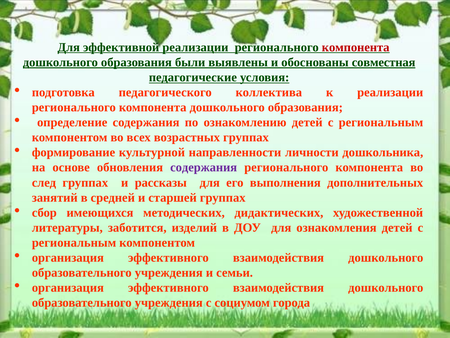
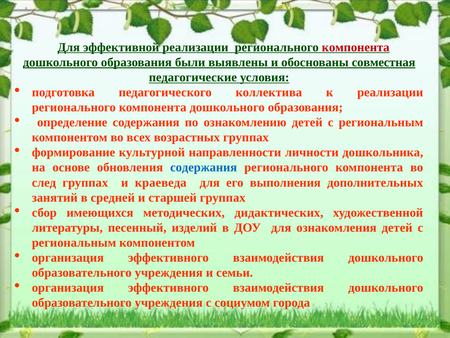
содержания colour: purple -> blue (204, 167)
рассказы: рассказы -> краеведа (161, 182)
заботится: заботится -> песенный (137, 227)
